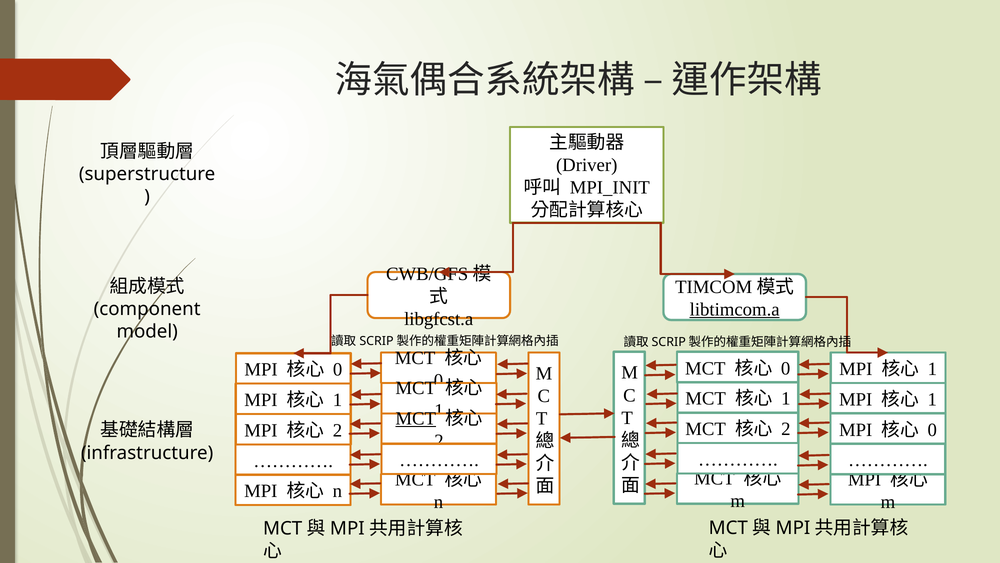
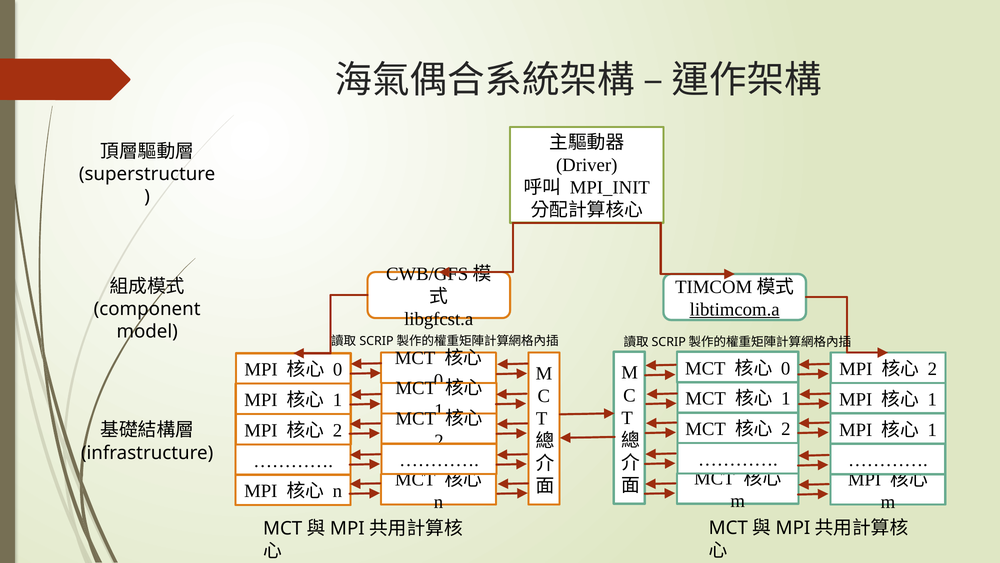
1: 1 -> 2 (932, 369)
MCT underline: present -> none (416, 418)
0: 0 -> 1 (932, 429)
